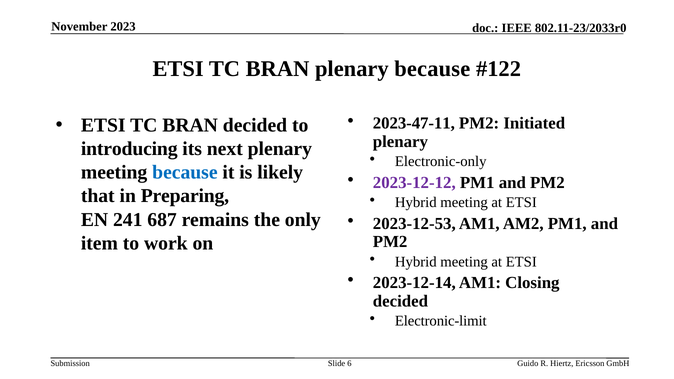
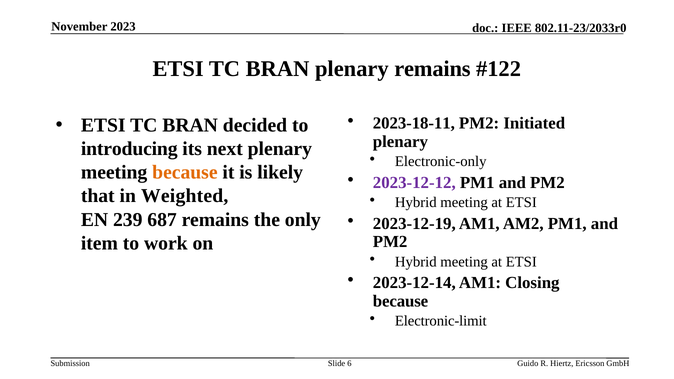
plenary because: because -> remains (432, 69)
2023-47-11: 2023-47-11 -> 2023-18-11 (414, 123)
because colour: blue -> orange (185, 172)
Preparing: Preparing -> Weighted (185, 196)
241: 241 -> 239 (128, 220)
2023-12-53: 2023-12-53 -> 2023-12-19 (414, 224)
decided: decided -> because (401, 301)
